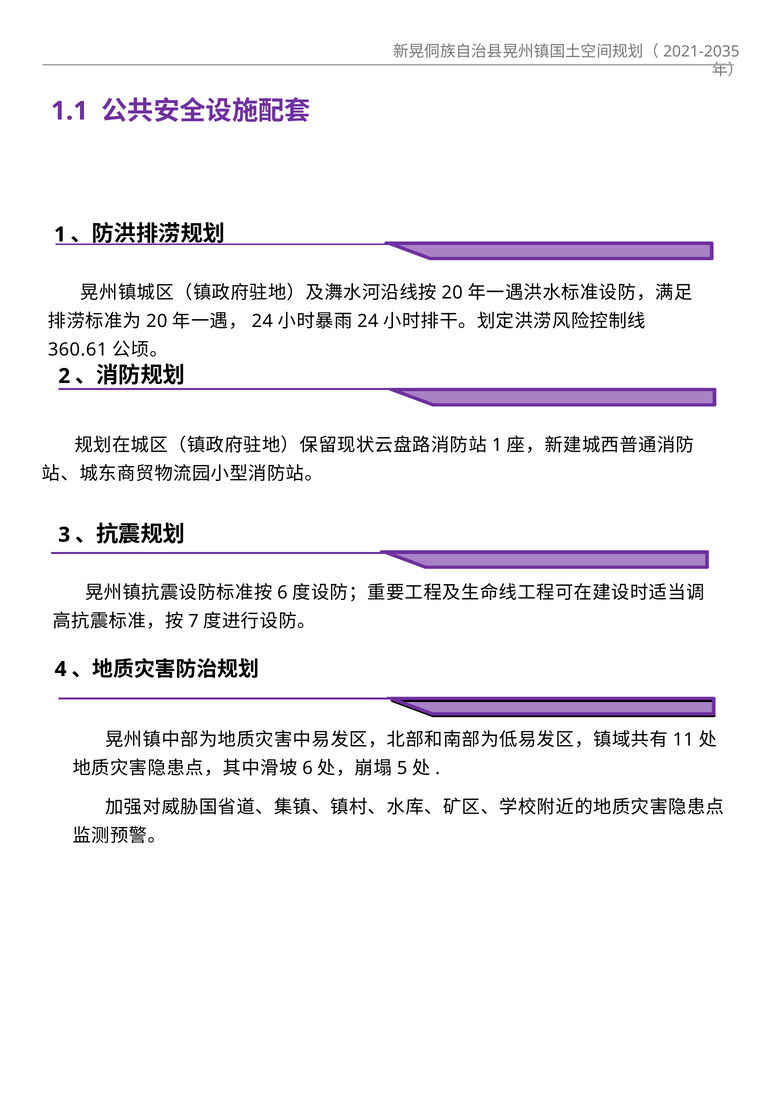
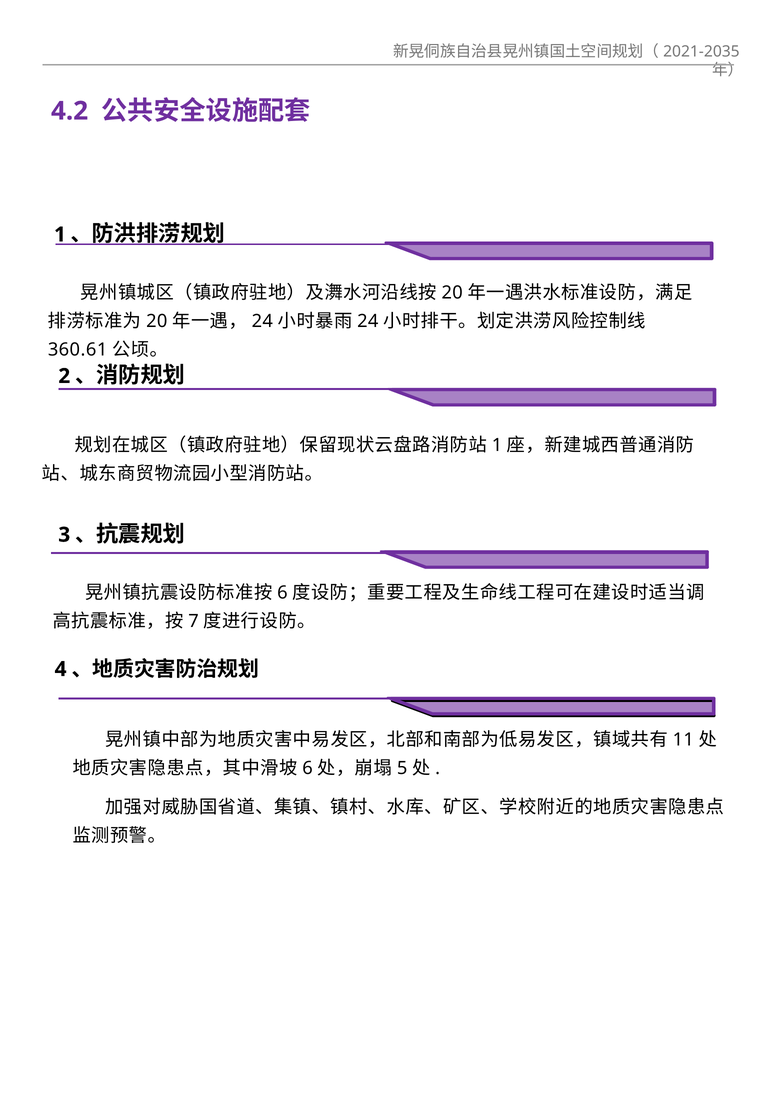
1.1: 1.1 -> 4.2 (70, 111)
